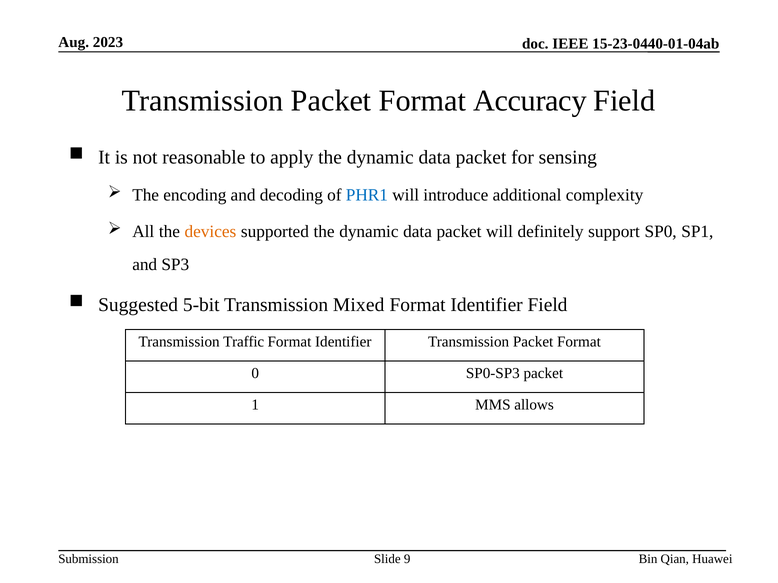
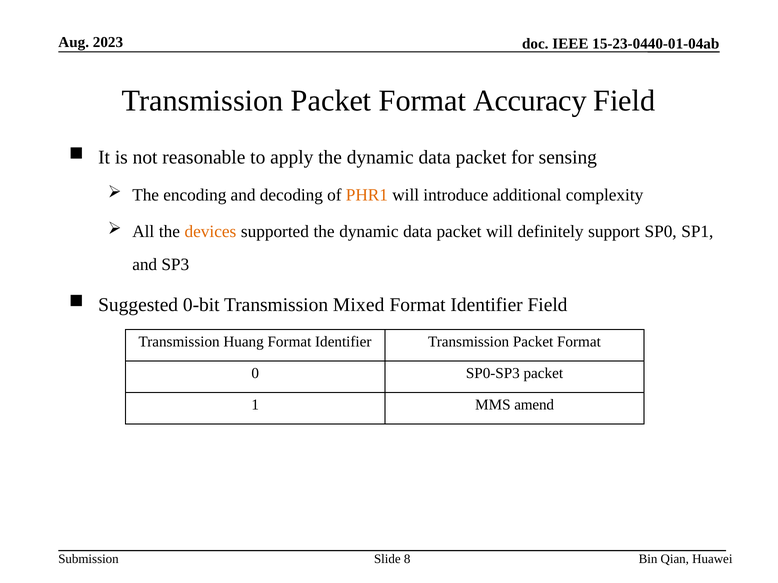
PHR1 colour: blue -> orange (367, 195)
5-bit: 5-bit -> 0-bit (201, 305)
Traffic: Traffic -> Huang (244, 342)
allows: allows -> amend (534, 405)
9: 9 -> 8 (407, 560)
